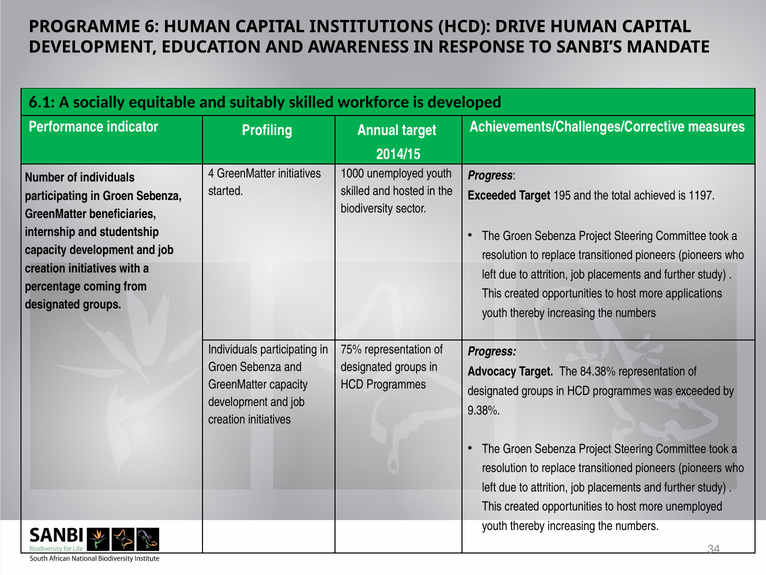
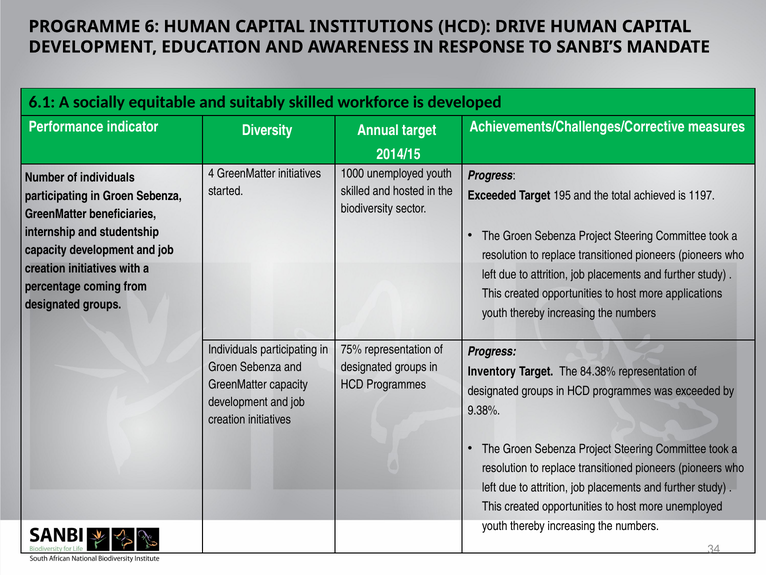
Profiling: Profiling -> Diversity (267, 130)
Advocacy: Advocacy -> Inventory (492, 371)
